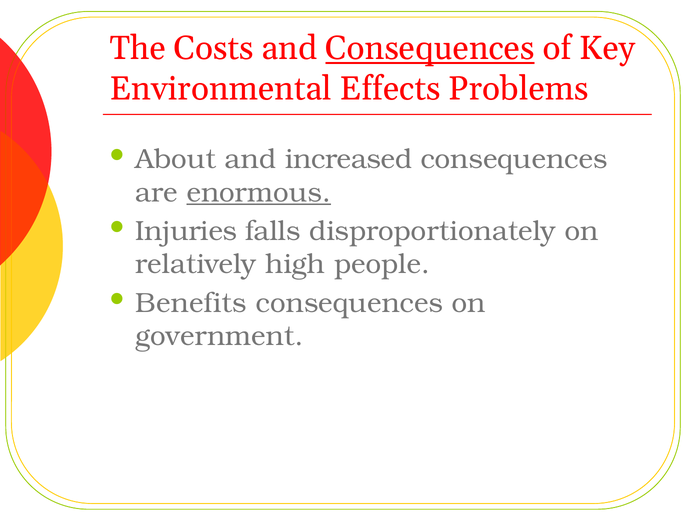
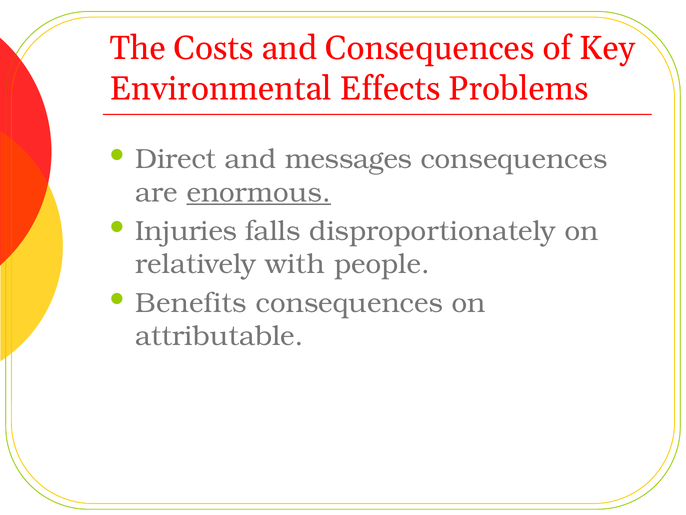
Consequences underline: present -> none (430, 48)
About: About -> Direct (176, 159)
increased: increased -> messages (349, 159)
high: high -> with (295, 264)
government: government -> attributable (219, 336)
